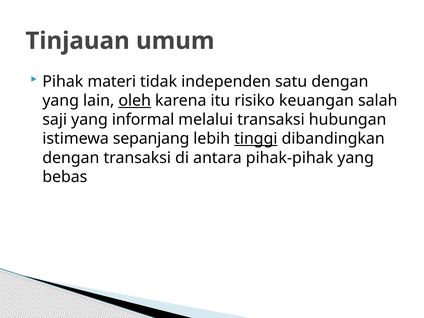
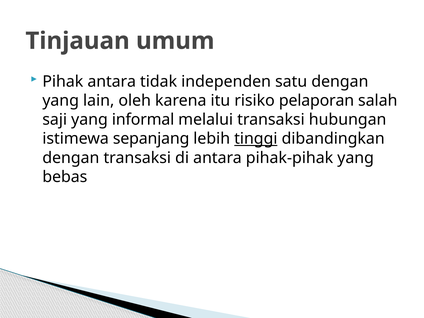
Pihak materi: materi -> antara (112, 81)
oleh underline: present -> none (135, 101)
keuangan: keuangan -> pelaporan (317, 101)
